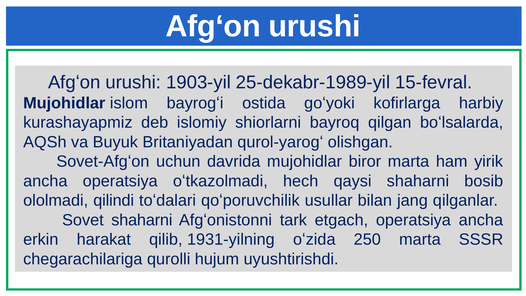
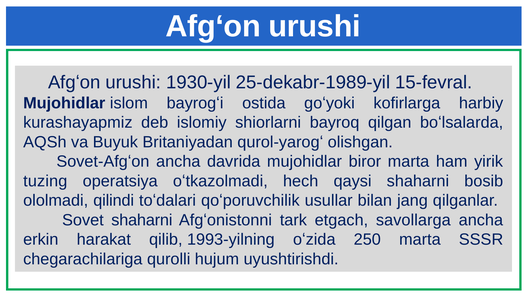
1903-yil: 1903-yil -> 1930-yil (199, 82)
Sovet-Afgʻon uchun: uchun -> ancha (178, 161)
ancha: ancha -> tuzing (45, 181)
etgach operatsiya: operatsiya -> savollarga (413, 220)
1931-yilning: 1931-yilning -> 1993-yilning (231, 239)
